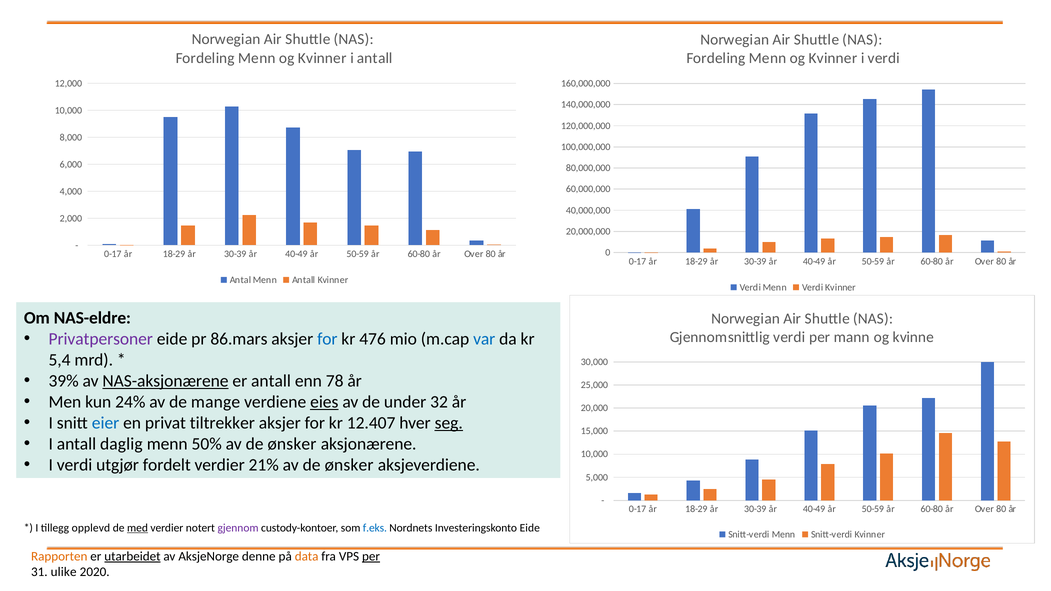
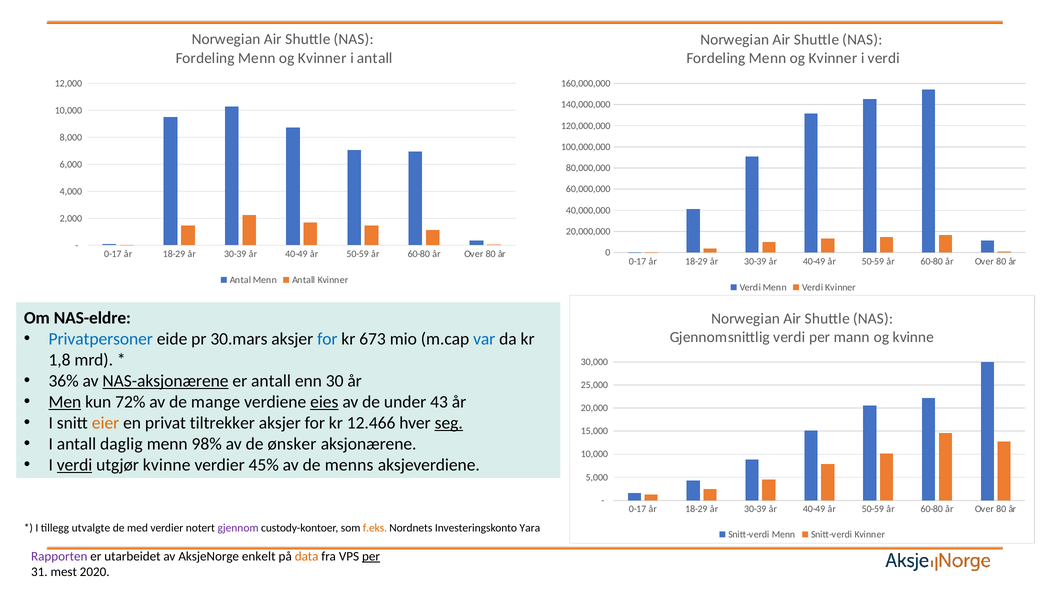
Privatpersoner colour: purple -> blue (101, 339)
86.mars: 86.mars -> 30.mars (239, 339)
476: 476 -> 673 (373, 339)
5,4: 5,4 -> 1,8 (60, 360)
39%: 39% -> 36% (64, 381)
78: 78 -> 30 (335, 381)
Men underline: none -> present (65, 402)
24%: 24% -> 72% (130, 402)
32: 32 -> 43 (439, 402)
eier colour: blue -> orange (106, 423)
12.407: 12.407 -> 12.466 (371, 423)
50%: 50% -> 98% (207, 444)
verdi underline: none -> present (75, 465)
utgjør fordelt: fordelt -> kvinne (167, 465)
21%: 21% -> 45% (264, 465)
ønsker: ønsker -> menns (349, 465)
opplevd: opplevd -> utvalgte (91, 528)
med underline: present -> none (138, 528)
f.eks colour: blue -> orange (375, 528)
Investeringskonto Eide: Eide -> Yara (530, 528)
Rapporten colour: orange -> purple (59, 557)
utarbeidet underline: present -> none (132, 557)
denne: denne -> enkelt (259, 557)
ulike: ulike -> mest (64, 572)
